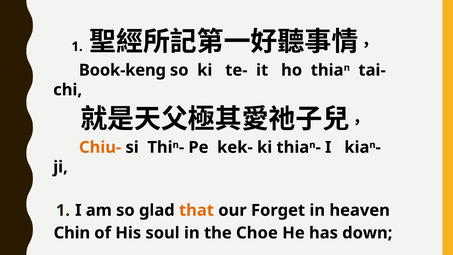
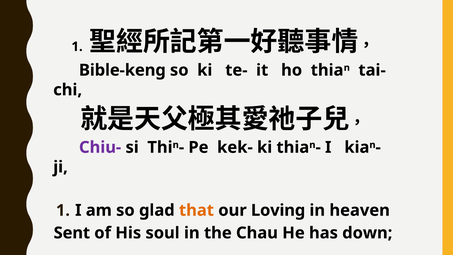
Book-keng: Book-keng -> Bible-keng (122, 70)
Chiu- colour: orange -> purple (100, 147)
Forget: Forget -> Loving (278, 210)
Chin: Chin -> Sent (72, 233)
Choe: Choe -> Chau (257, 233)
